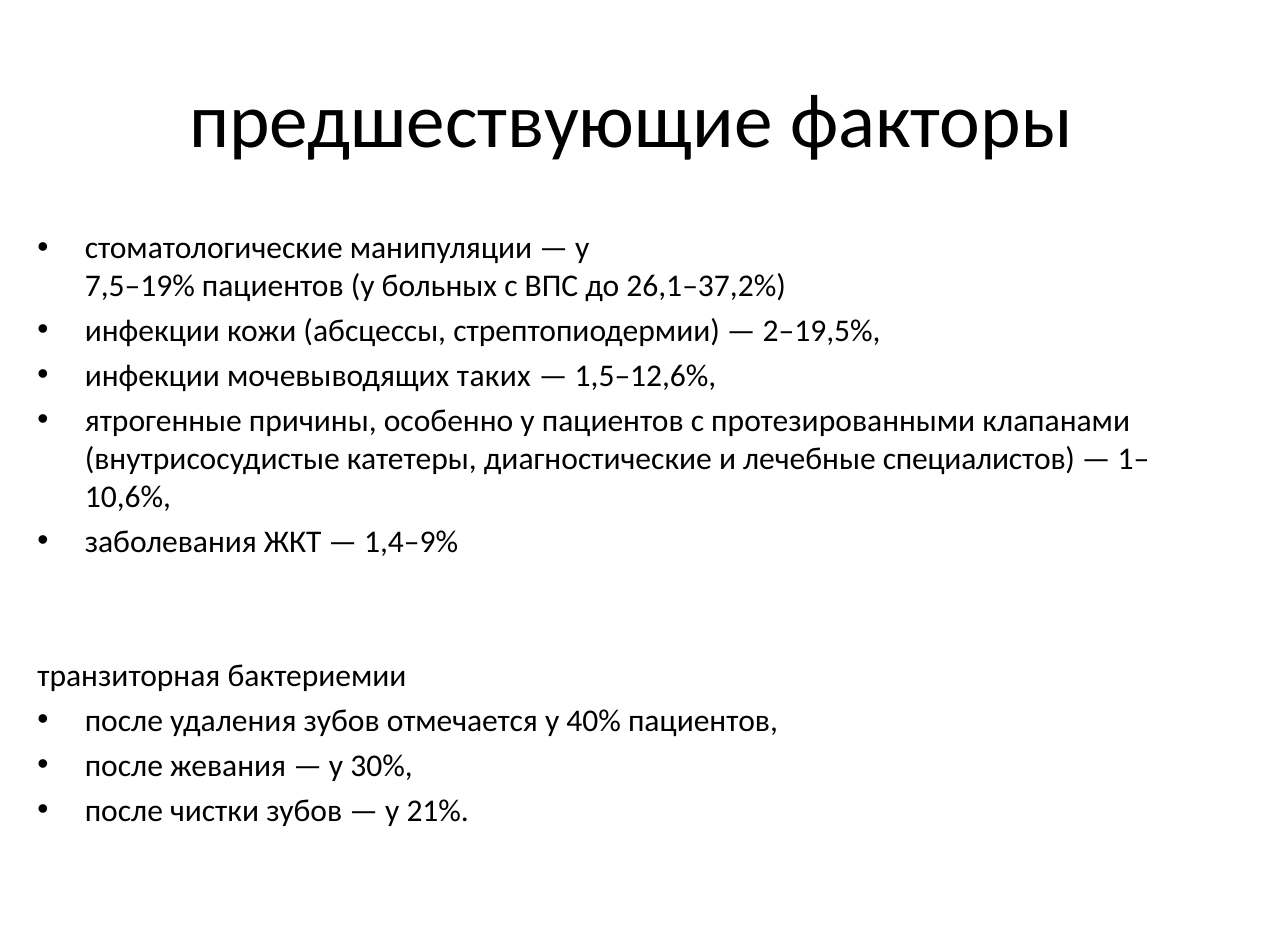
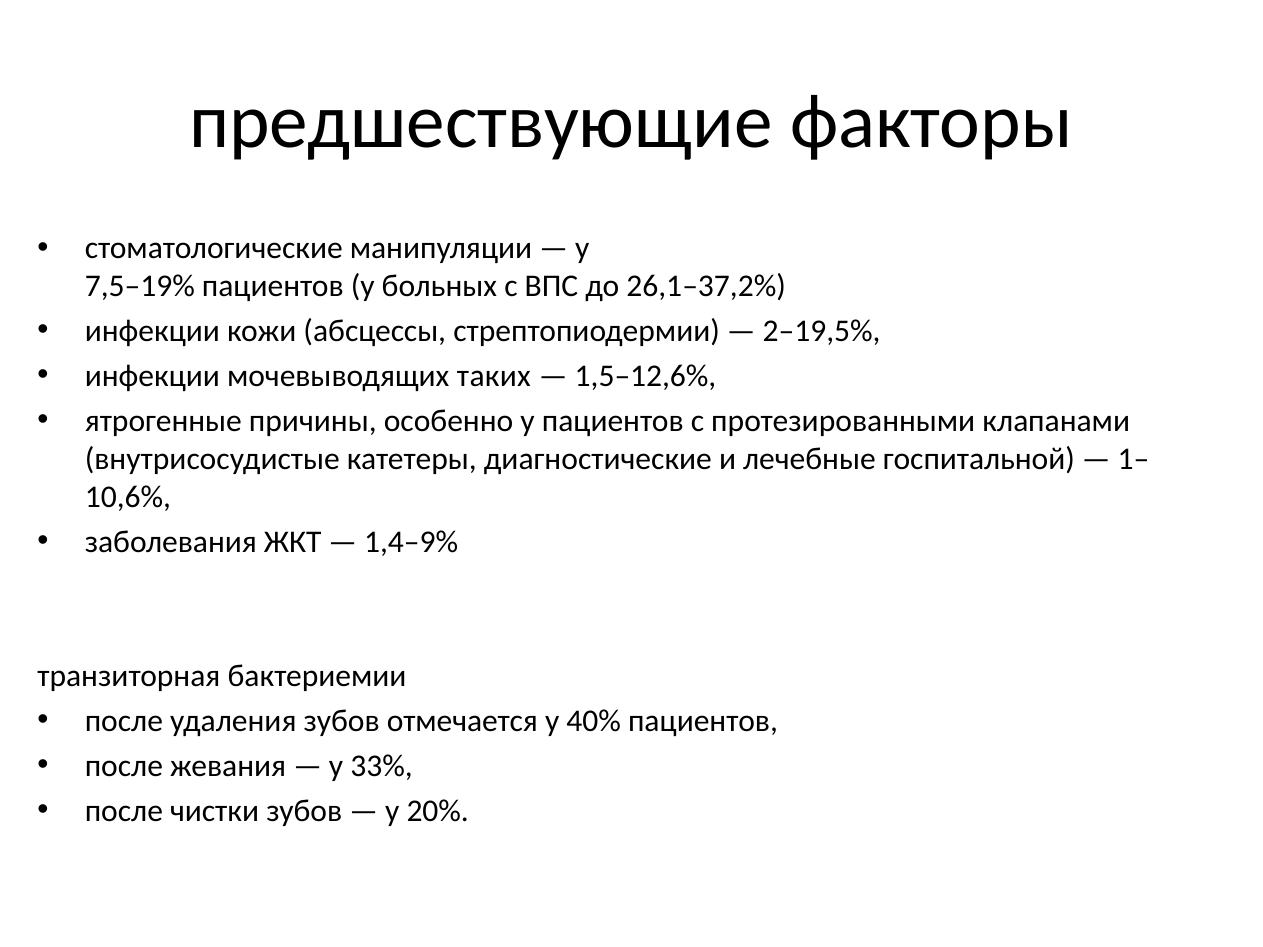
специалистов: специалистов -> госпитальной (979, 459)
30%: 30% -> 33% (382, 766)
21%: 21% -> 20% (438, 811)
